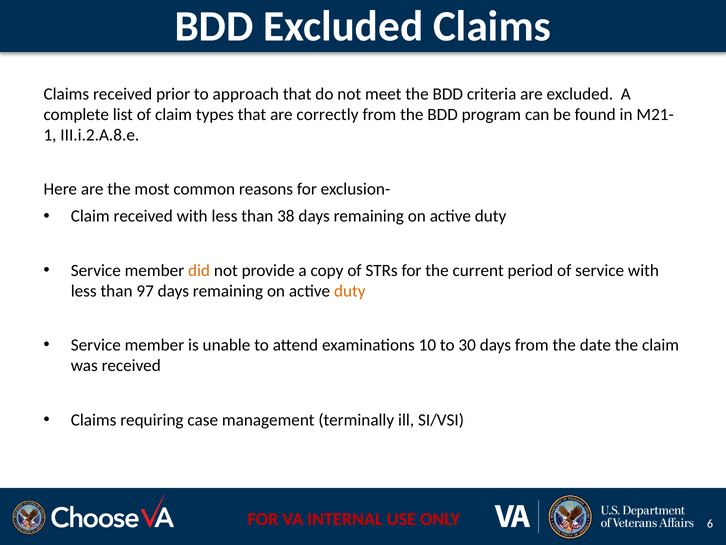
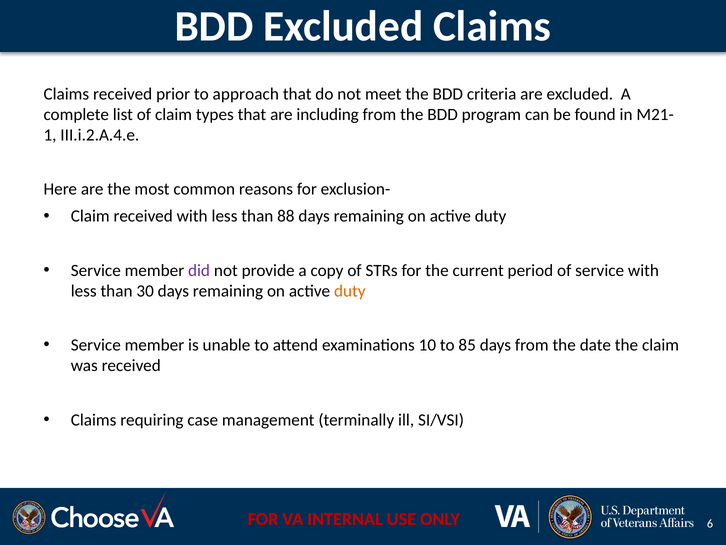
correctly: correctly -> including (328, 114)
III.i.2.A.8.e: III.i.2.A.8.e -> III.i.2.A.4.e (100, 135)
38: 38 -> 88 (286, 216)
did colour: orange -> purple (199, 270)
97: 97 -> 30 (145, 291)
30: 30 -> 85 (467, 345)
